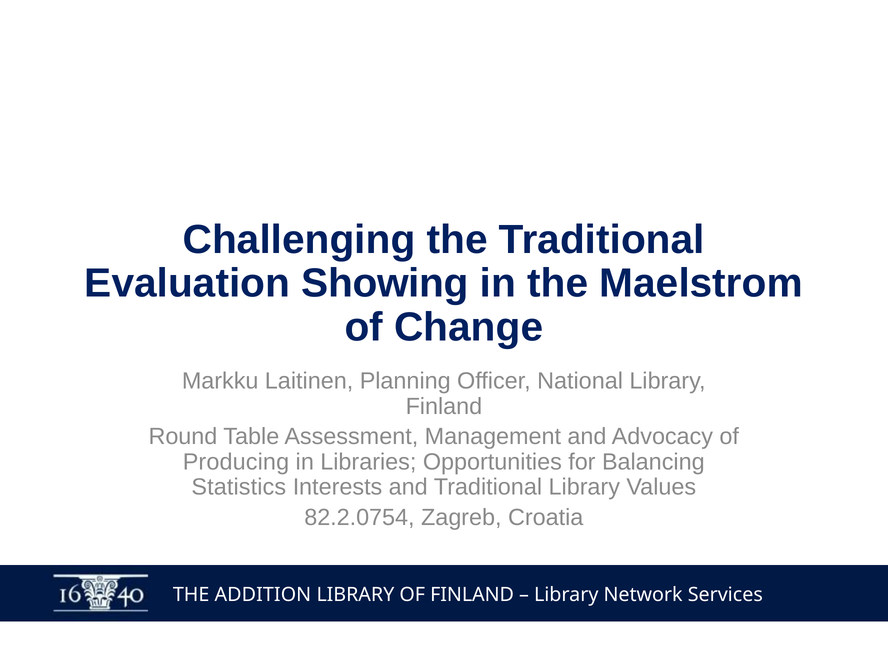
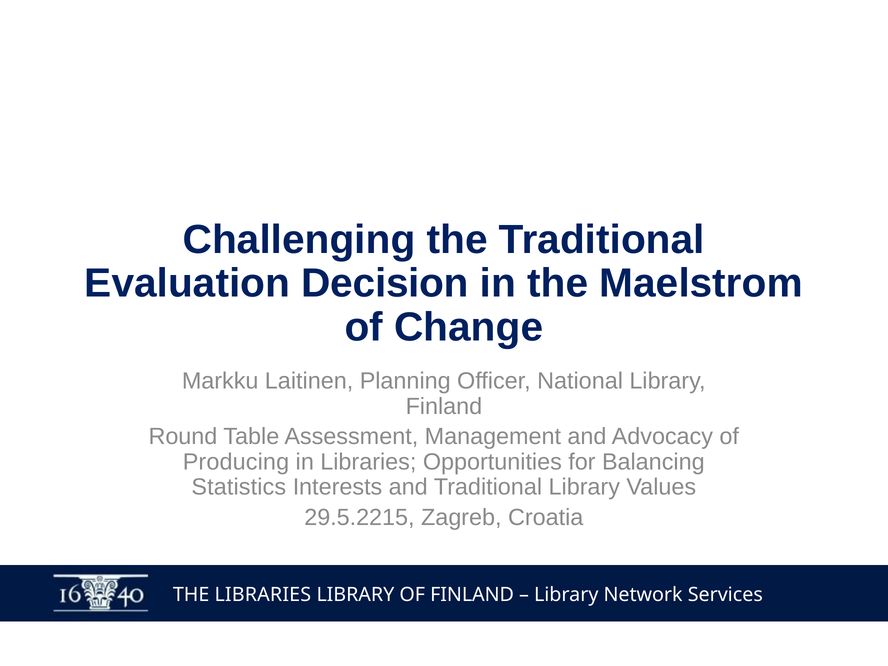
Showing: Showing -> Decision (385, 284)
82.2.0754: 82.2.0754 -> 29.5.2215 (359, 517)
THE ADDITION: ADDITION -> LIBRARIES (263, 595)
